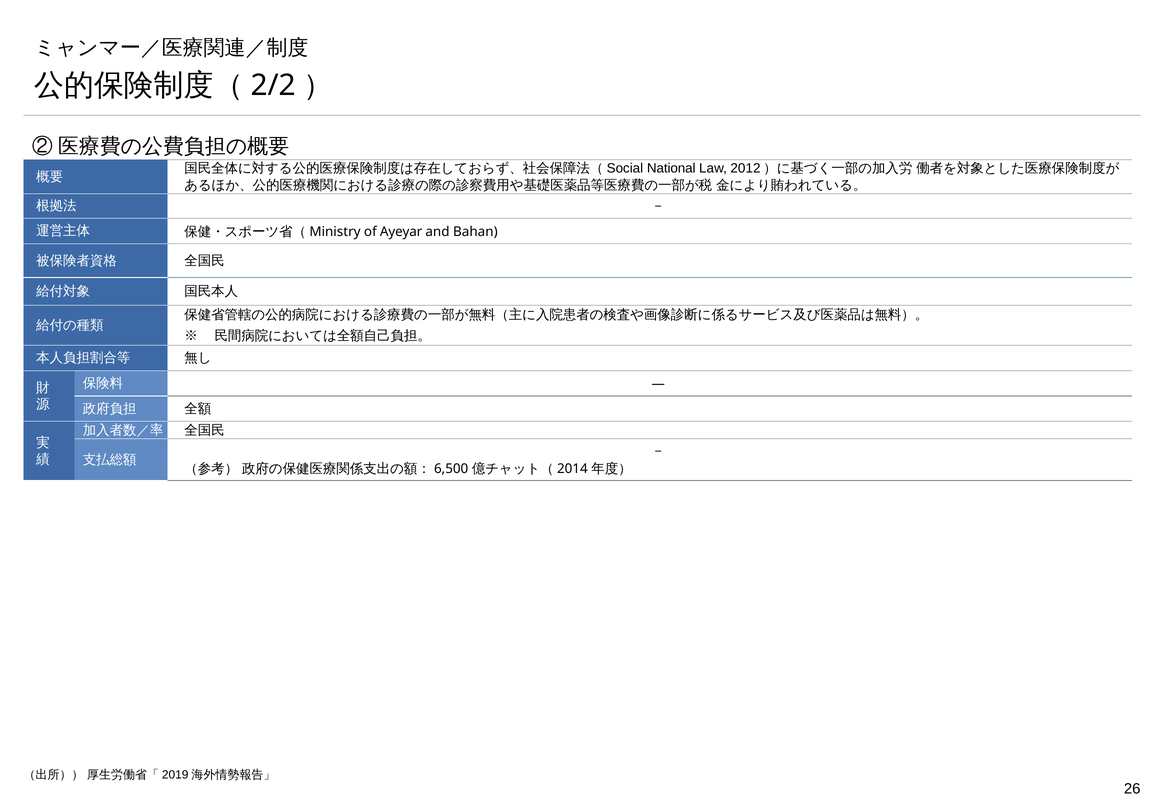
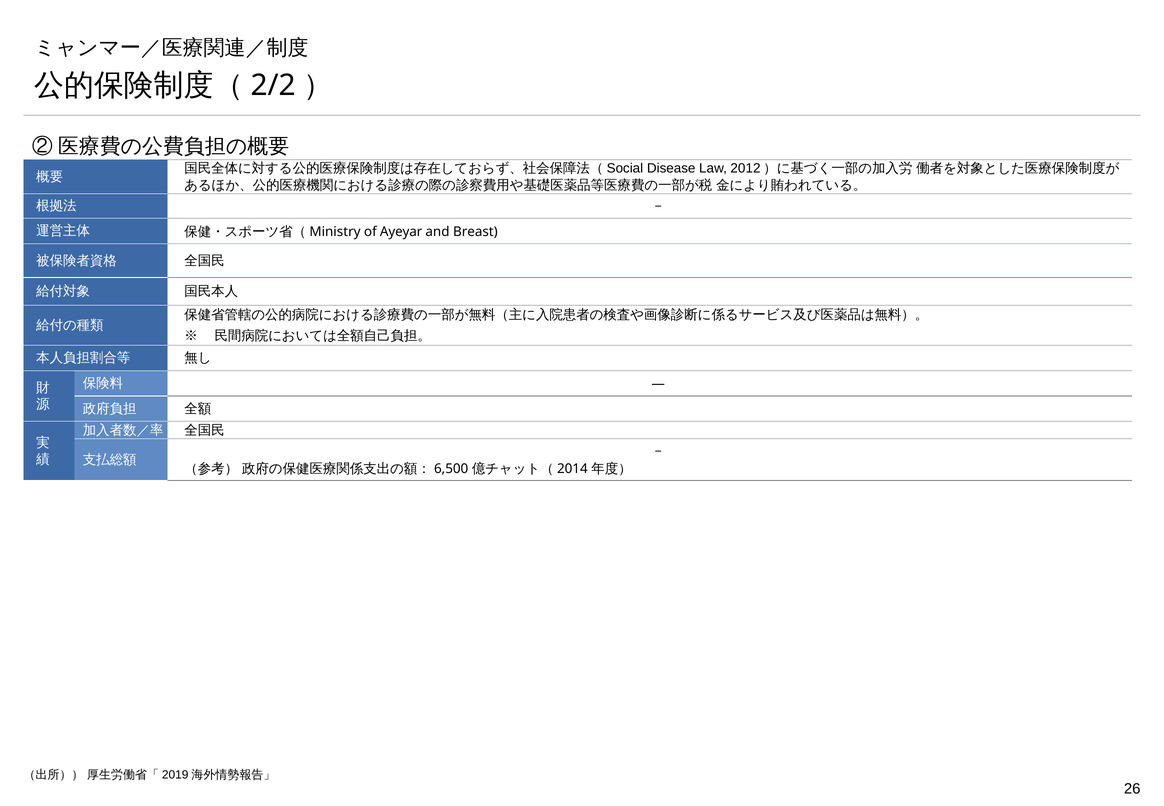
National: National -> Disease (671, 168)
Bahan: Bahan -> Breast (475, 232)
